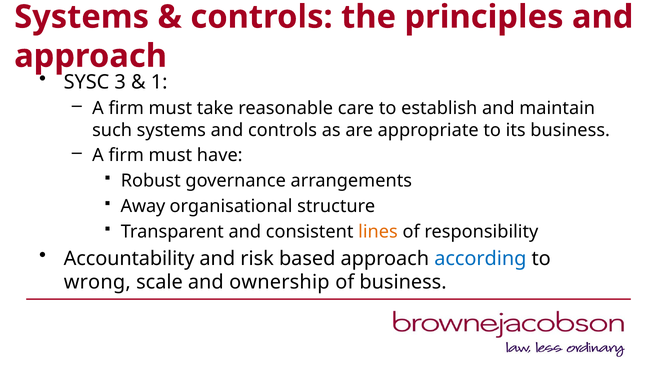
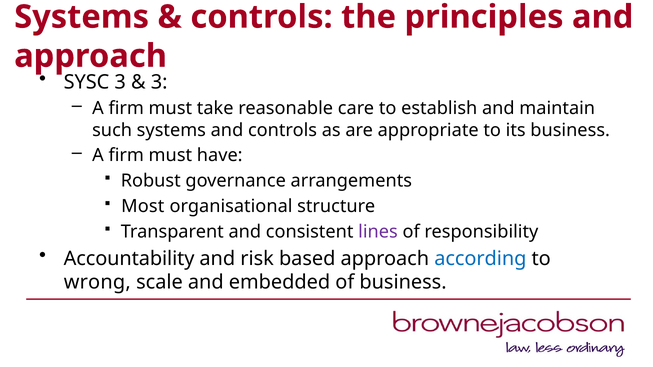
1: 1 -> 3 (159, 82)
Away: Away -> Most (143, 206)
lines colour: orange -> purple (378, 232)
ownership: ownership -> embedded (280, 283)
